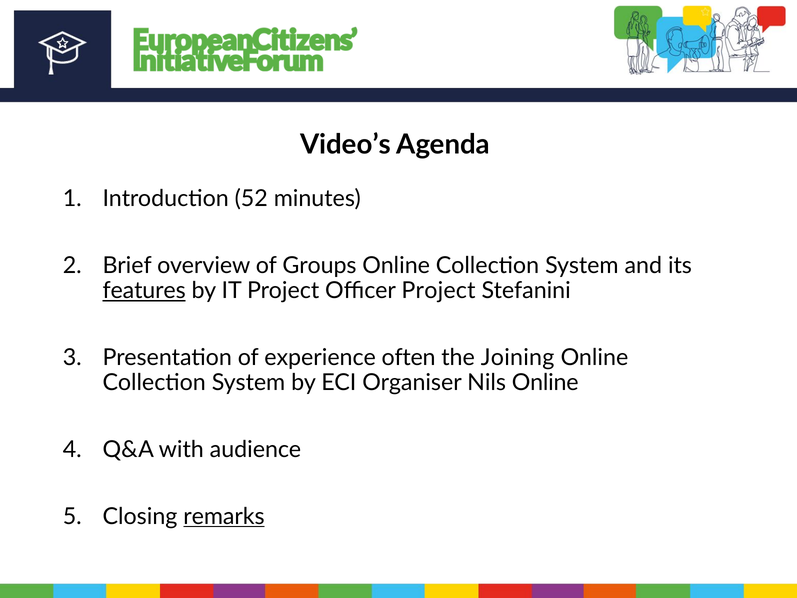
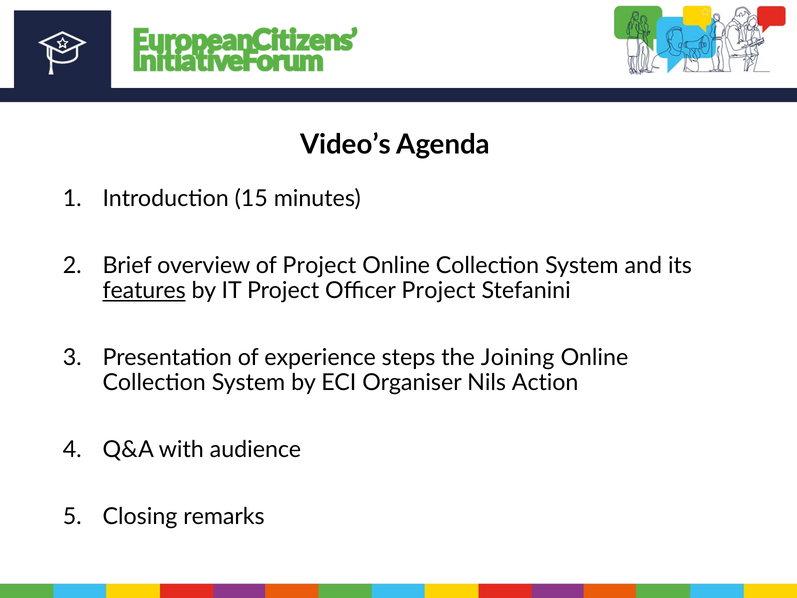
52: 52 -> 15 (251, 199)
of Groups: Groups -> Project (319, 266)
often: often -> steps (409, 358)
Nils Online: Online -> Action (545, 383)
remarks underline: present -> none (224, 516)
